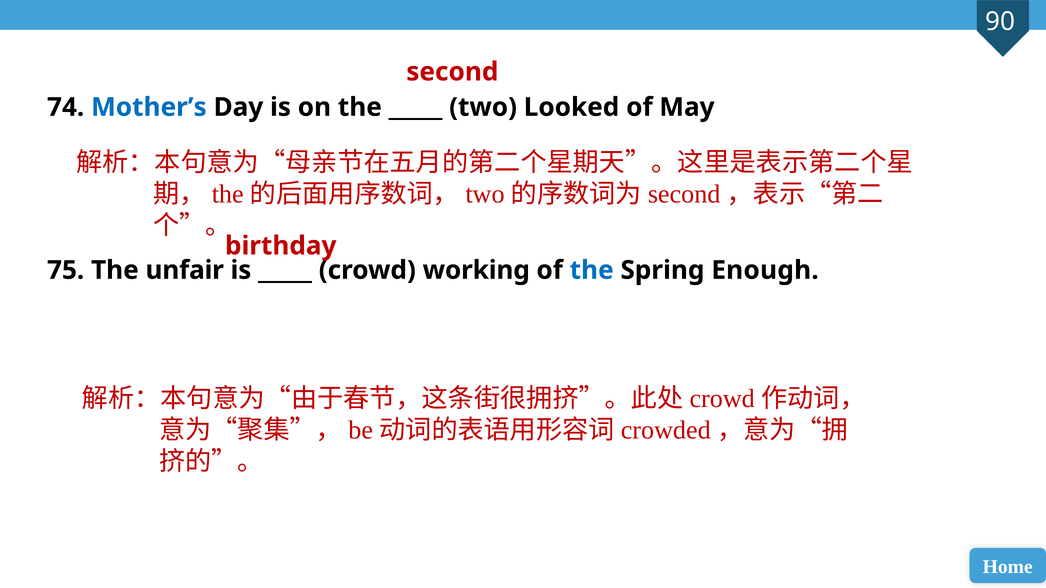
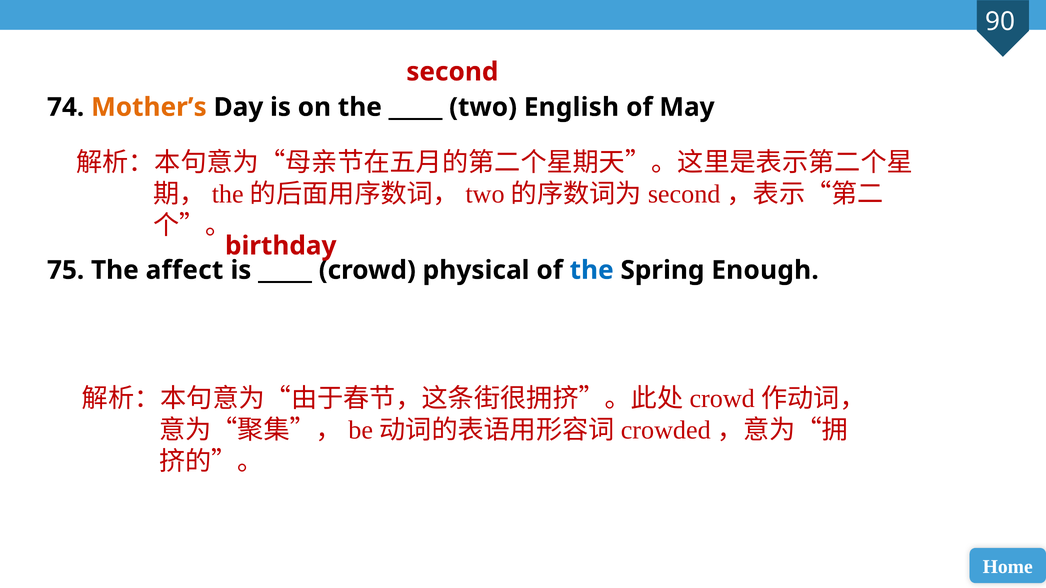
Mother’s colour: blue -> orange (149, 107)
Looked: Looked -> English (571, 107)
unfair: unfair -> affect (184, 270)
working: working -> physical (476, 270)
